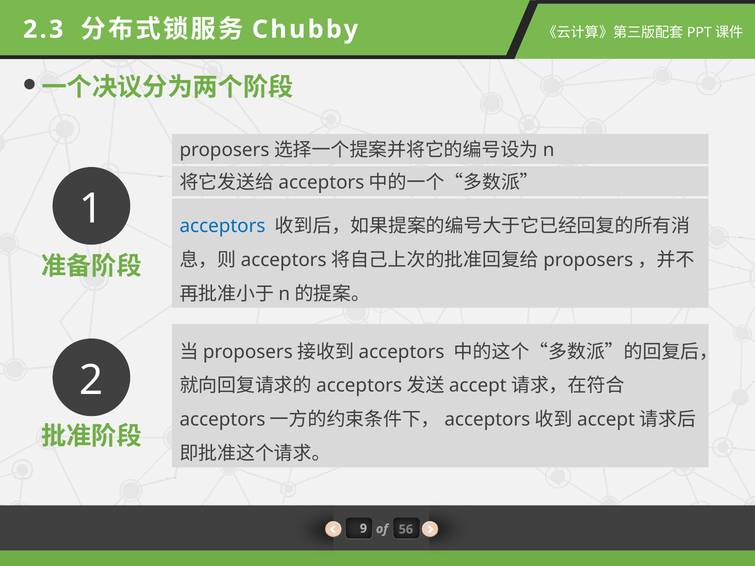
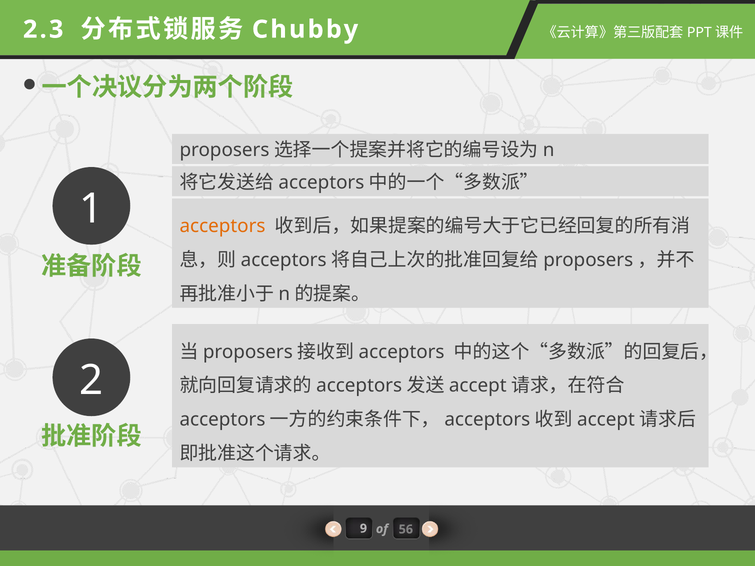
acceptors colour: blue -> orange (222, 226)
